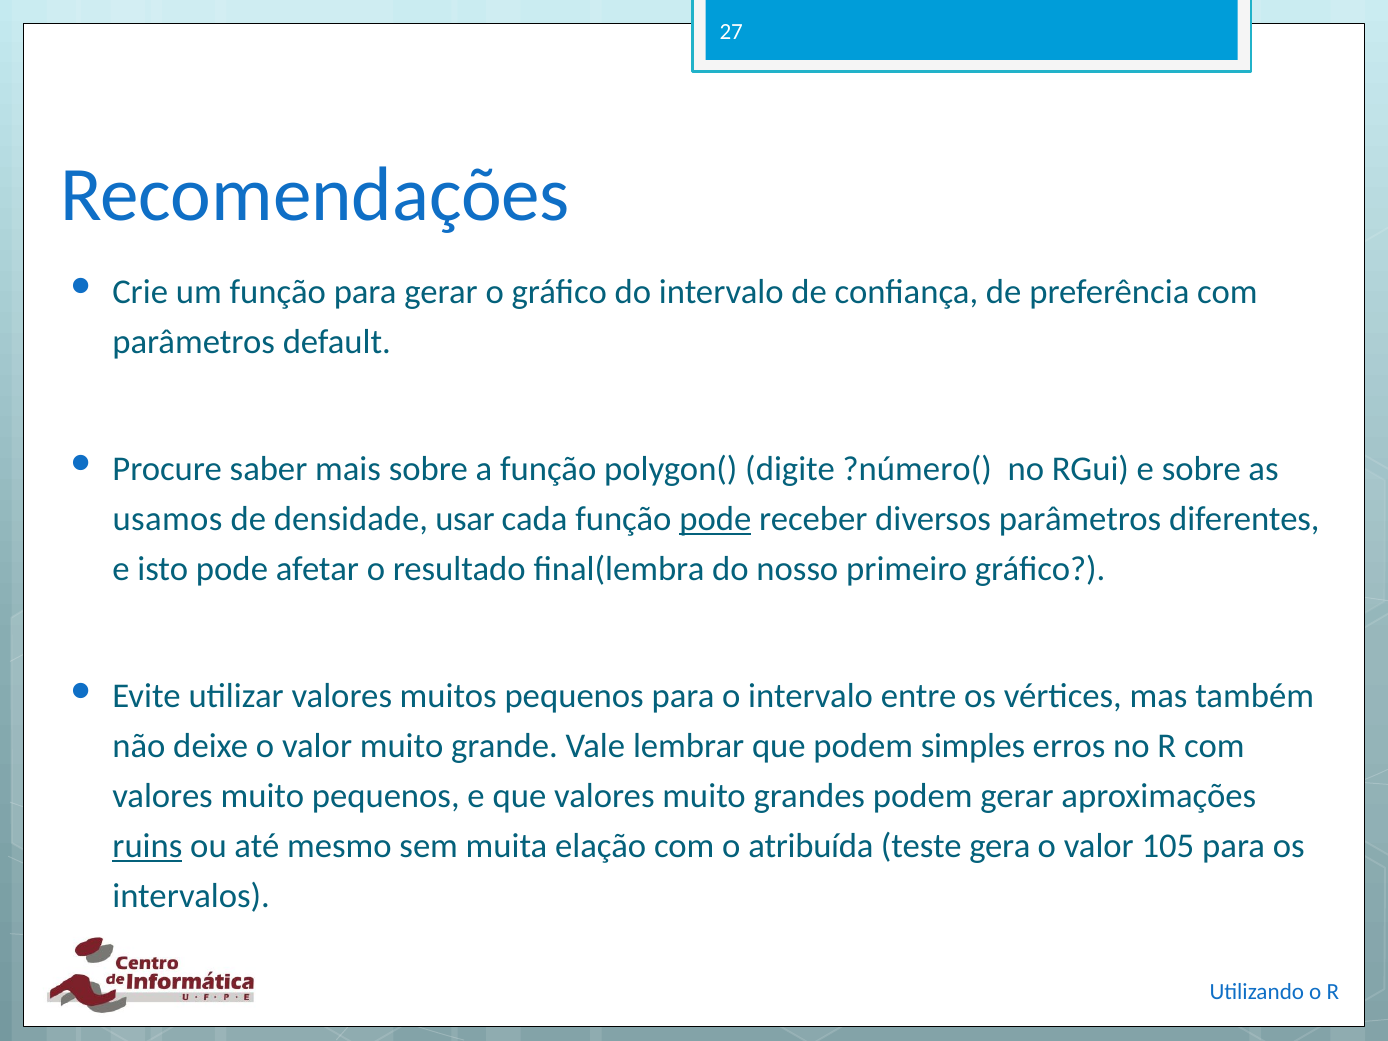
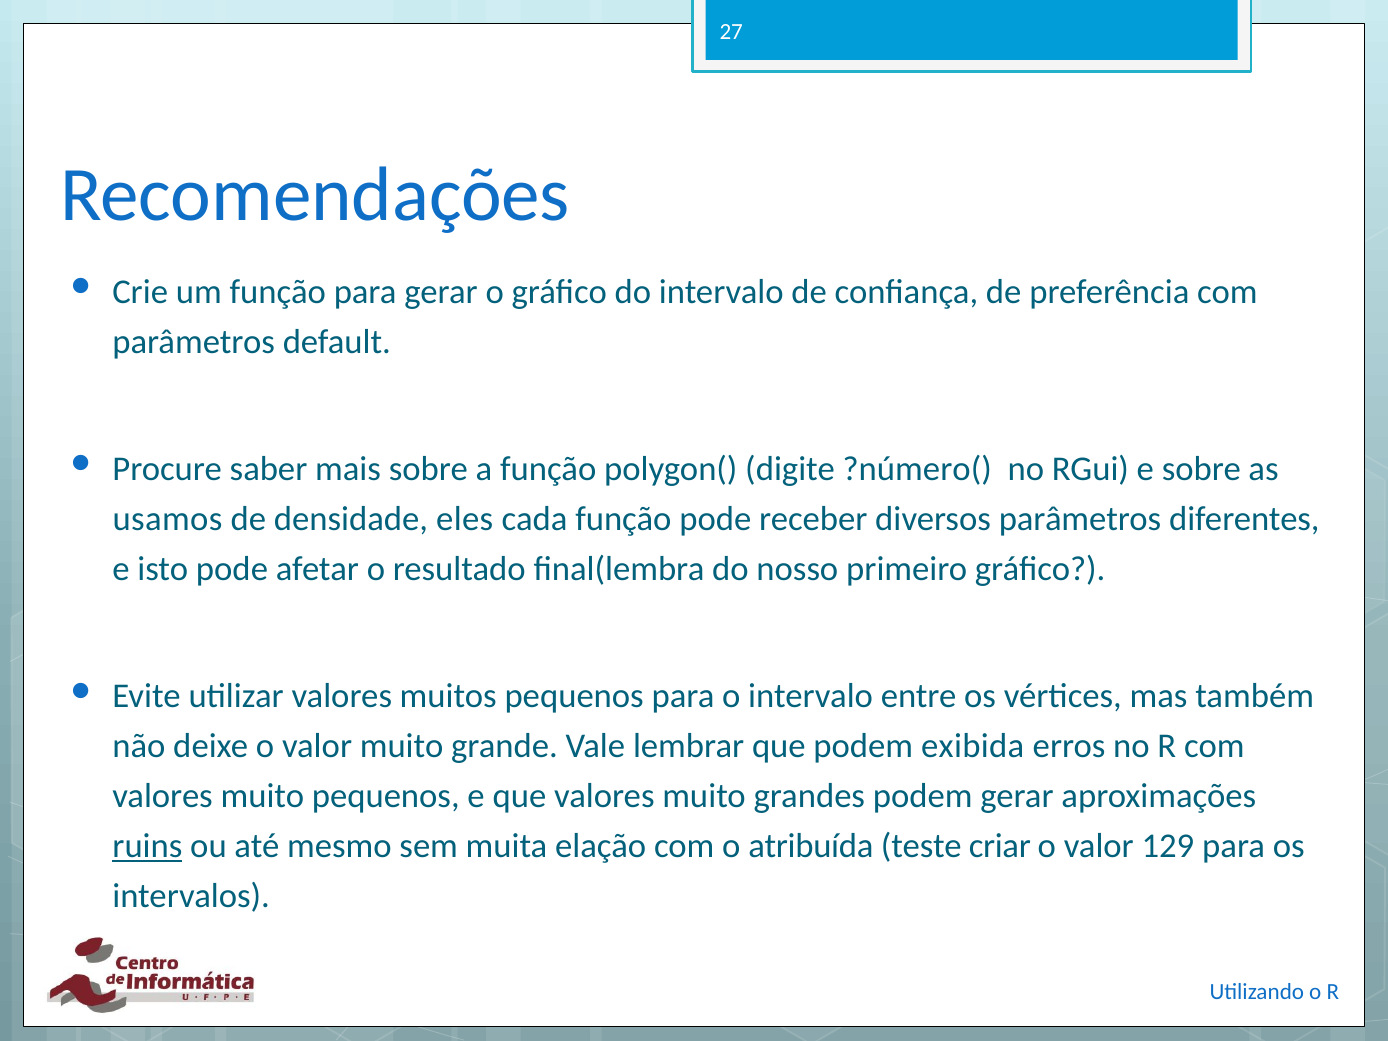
usar: usar -> eles (465, 519)
pode underline: present -> none (715, 519)
simples: simples -> exibida (973, 746)
gera: gera -> criar (1000, 846)
105: 105 -> 129 (1168, 846)
